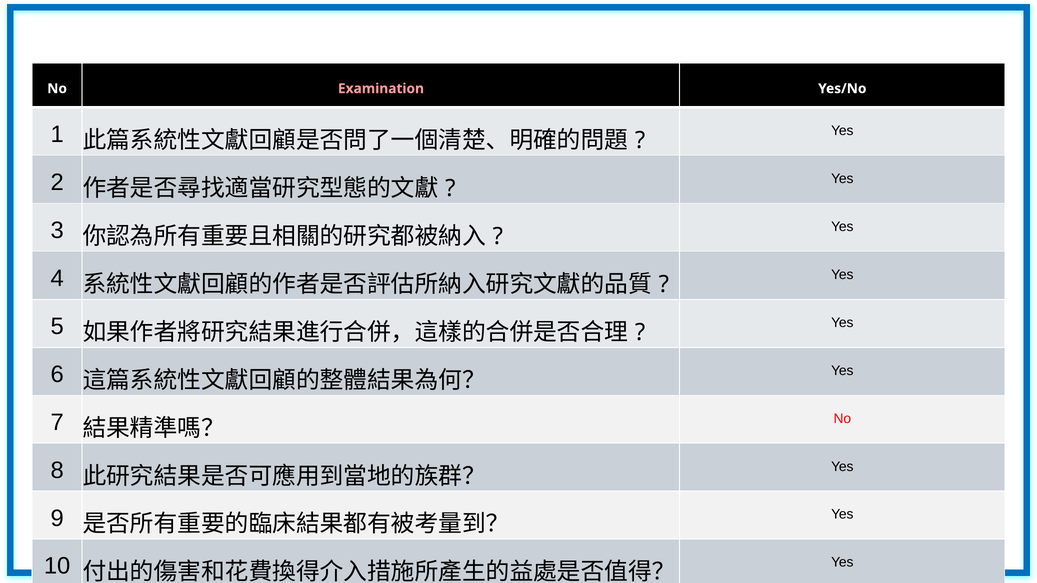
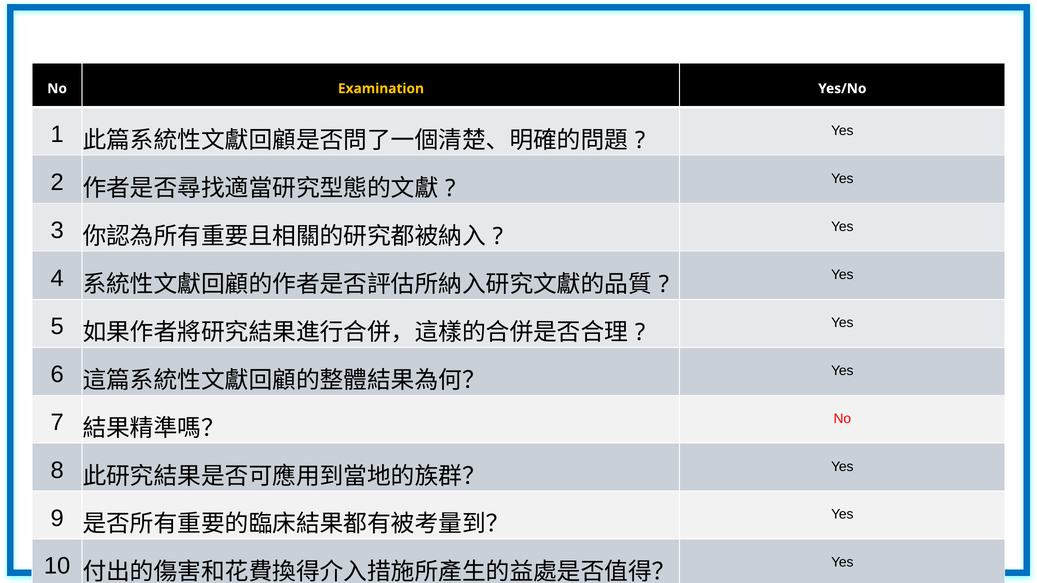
Examination colour: pink -> yellow (381, 89)
